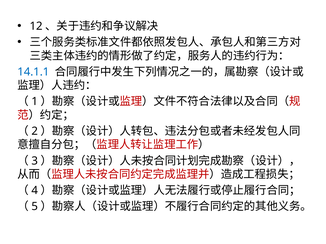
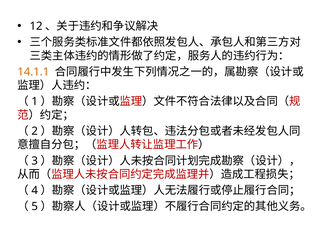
14.1.1 colour: blue -> orange (33, 72)
